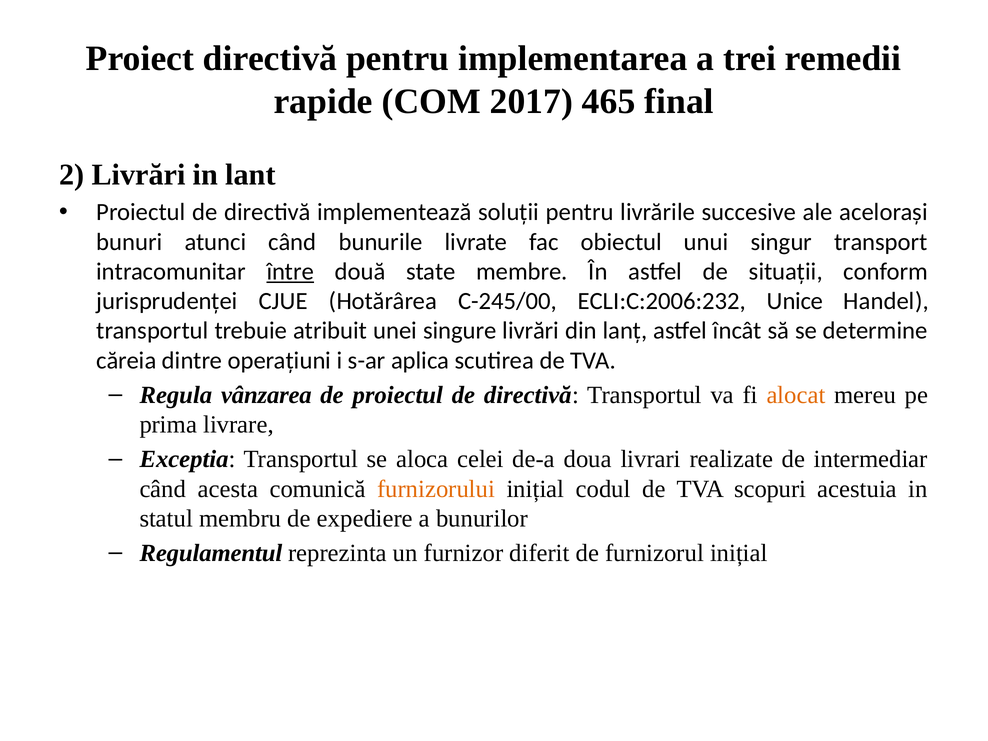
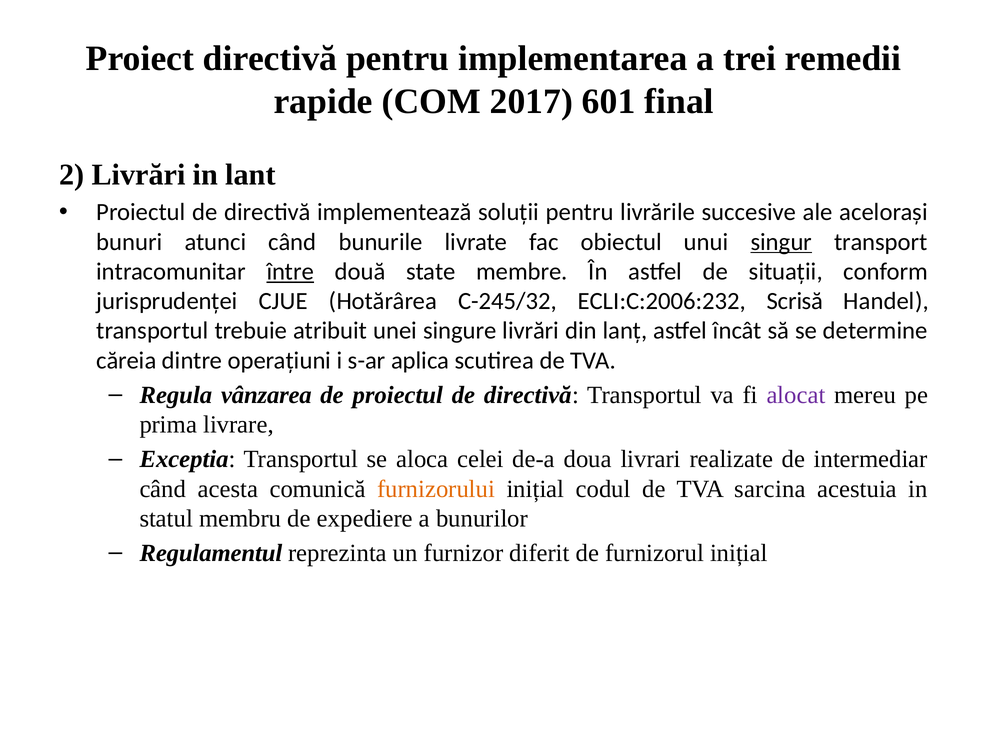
465: 465 -> 601 (609, 101)
singur underline: none -> present (781, 242)
C-245/00: C-245/00 -> C-245/32 (508, 301)
Unice: Unice -> Scrisă (795, 301)
alocat colour: orange -> purple (796, 395)
scopuri: scopuri -> sarcina (770, 489)
